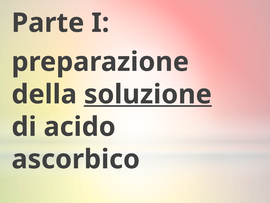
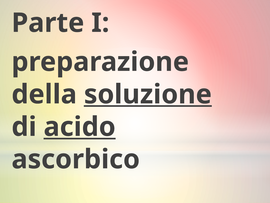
acido underline: none -> present (80, 127)
